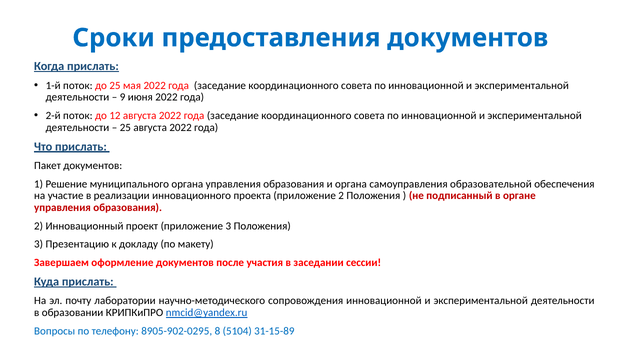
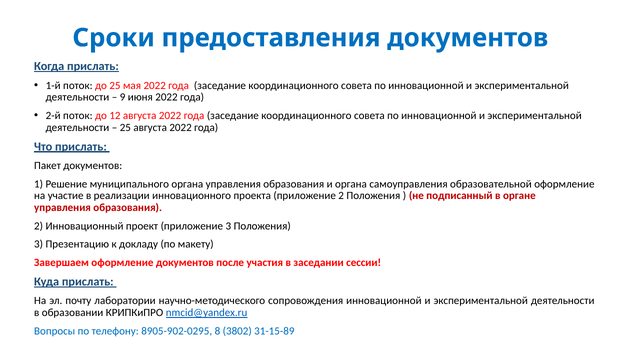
образовательной обеспечения: обеспечения -> оформление (564, 184)
5104: 5104 -> 3802 (237, 331)
